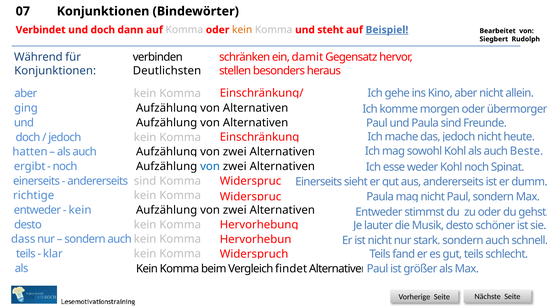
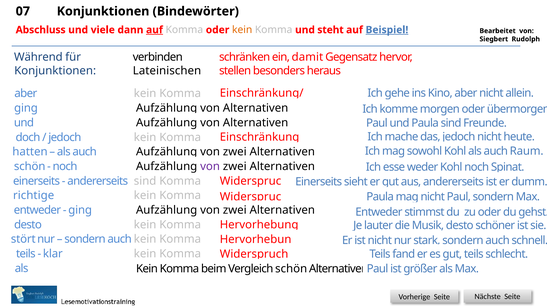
Verbindet: Verbindet -> Abschluss (41, 30)
doch: doch -> viele (103, 30)
auf underline: none -> present (154, 30)
Deutlichsten: Deutlichsten -> Lateinischen (167, 71)
Beste: Beste -> Raum (527, 151)
ergibt: ergibt -> schön (30, 166)
von colour: blue -> purple (210, 166)
kein: kein -> ging (80, 210)
dass: dass -> stört (23, 239)
findet: findet -> schön (291, 268)
